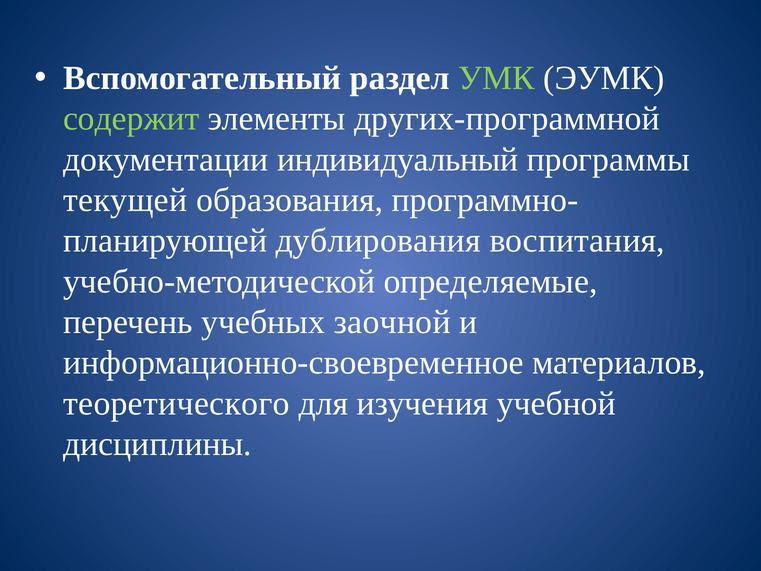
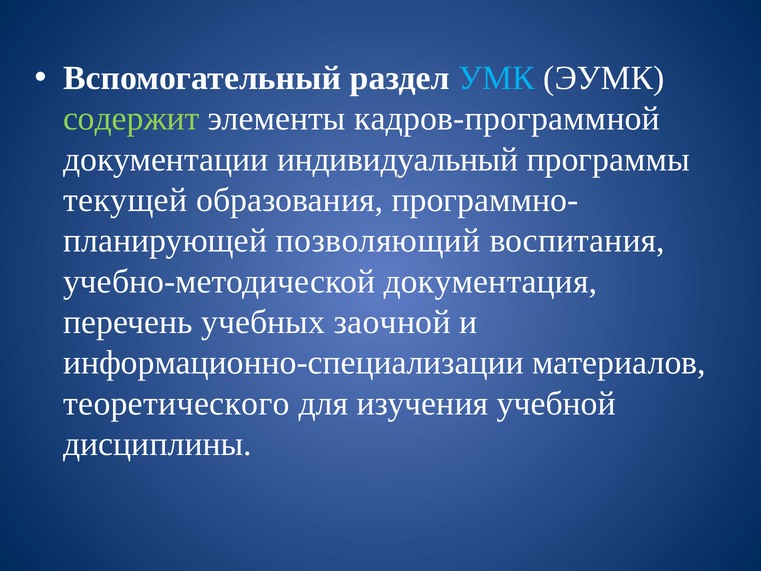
УМК colour: light green -> light blue (497, 78)
других-программной: других-программной -> кадров-программной (507, 119)
дублирования: дублирования -> позволяющий (378, 241)
определяемые: определяемые -> документация (490, 281)
информационно-своевременное: информационно-своевременное -> информационно-специализации (293, 363)
